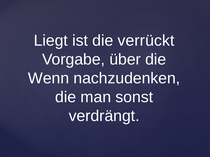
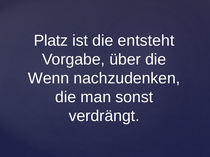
Liegt: Liegt -> Platz (51, 41)
verrückt: verrückt -> entsteht (146, 41)
